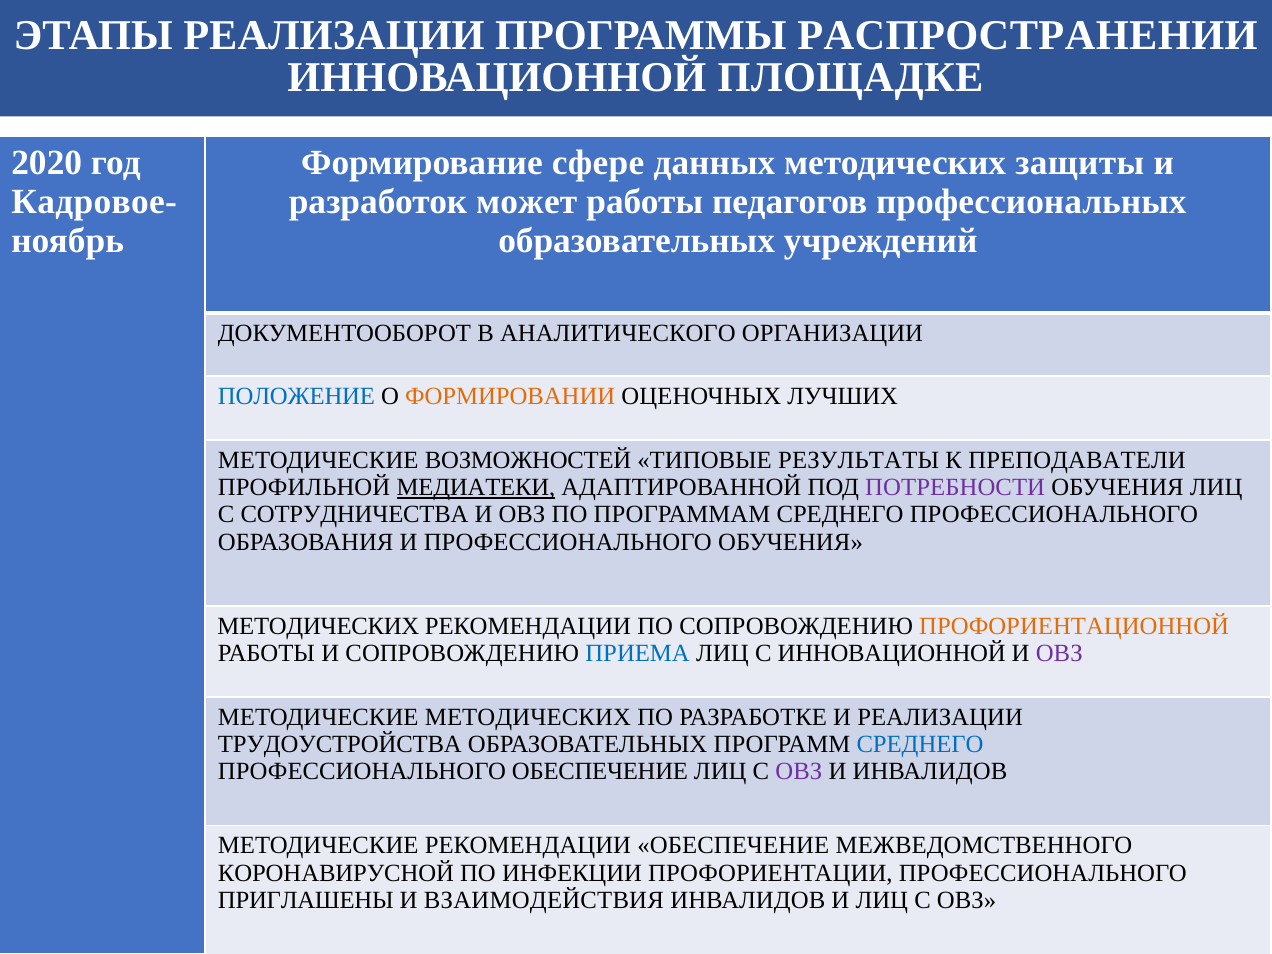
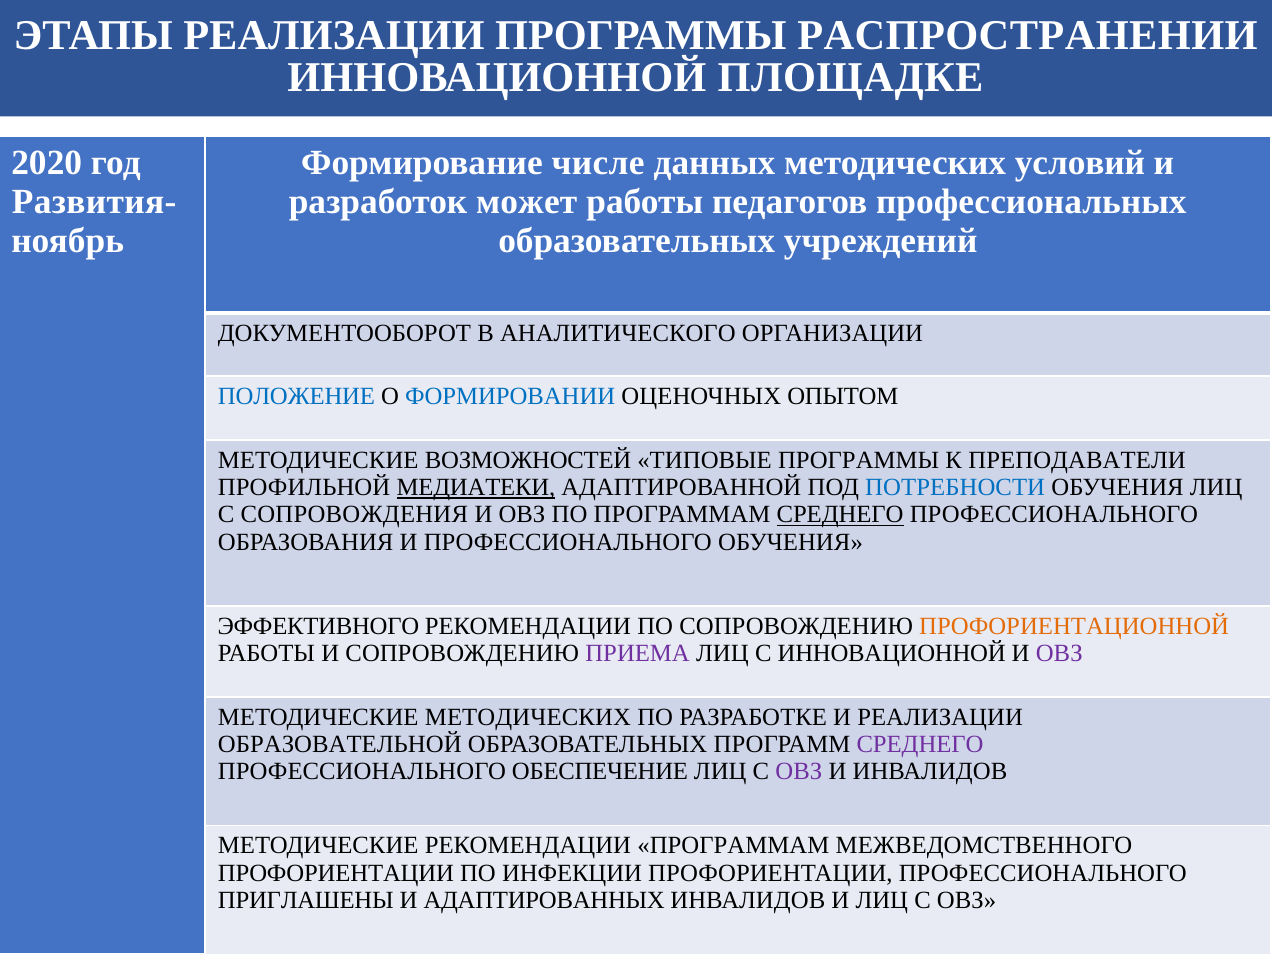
сфере: сфере -> числе (598, 163)
защиты: защиты -> условий (1080, 163)
Кадровое-: Кадровое- -> Развития- (94, 202)
ФОРМИРОВАНИИ colour: orange -> blue (510, 396)
ЛУЧШИХ: ЛУЧШИХ -> ОПЫТОМ (843, 396)
ТИПОВЫЕ РЕЗУЛЬТАТЫ: РЕЗУЛЬТАТЫ -> ПРОГРАММЫ (859, 460)
ПОТРЕБНОСТИ colour: purple -> blue (955, 487)
СОТРУДНИЧЕСТВА: СОТРУДНИЧЕСТВА -> СОПРОВОЖДЕНИЯ (354, 515)
СРЕДНЕГО underline: none -> present (840, 515)
МЕТОДИЧЕСКИХ: МЕТОДИЧЕСКИХ -> ЭФФЕКТИВНОГО (318, 626)
ПРИЕМА colour: blue -> purple (638, 653)
ТРУДОУСТРОЙСТВА: ТРУДОУСТРОЙСТВА -> ОБРАЗОВАТЕЛЬНОЙ (340, 744)
СРЕДНЕГО colour: blue -> purple (920, 744)
РЕКОМЕНДАЦИИ ОБЕСПЕЧЕНИЕ: ОБЕСПЕЧЕНИЕ -> ПРОГРАММАМ (733, 846)
КОРОНАВИРУСНОЙ: КОРОНАВИРУСНОЙ -> ПРОФОРИЕНТАЦИИ (336, 873)
ВЗАИМОДЕЙСТВИЯ: ВЗАИМОДЕЙСТВИЯ -> АДАПТИРОВАННЫХ (544, 900)
